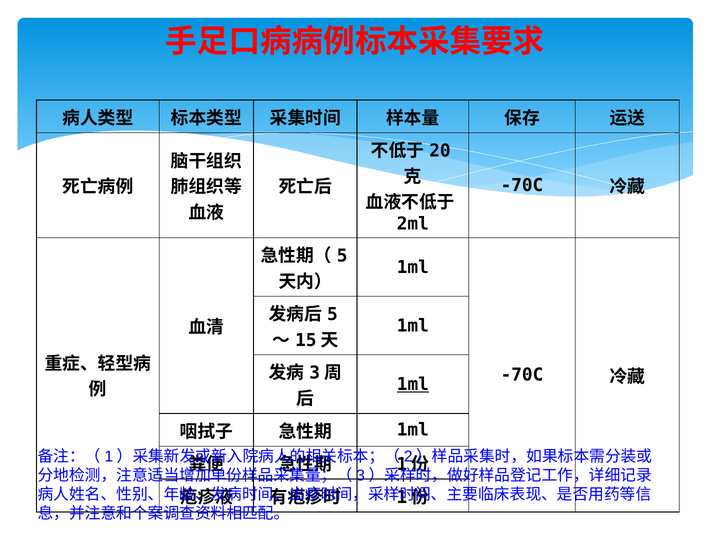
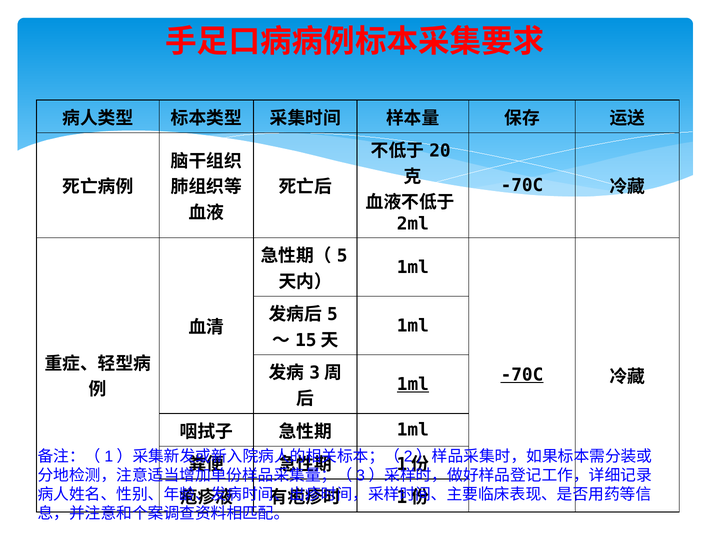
-70C underline: none -> present (522, 375)
